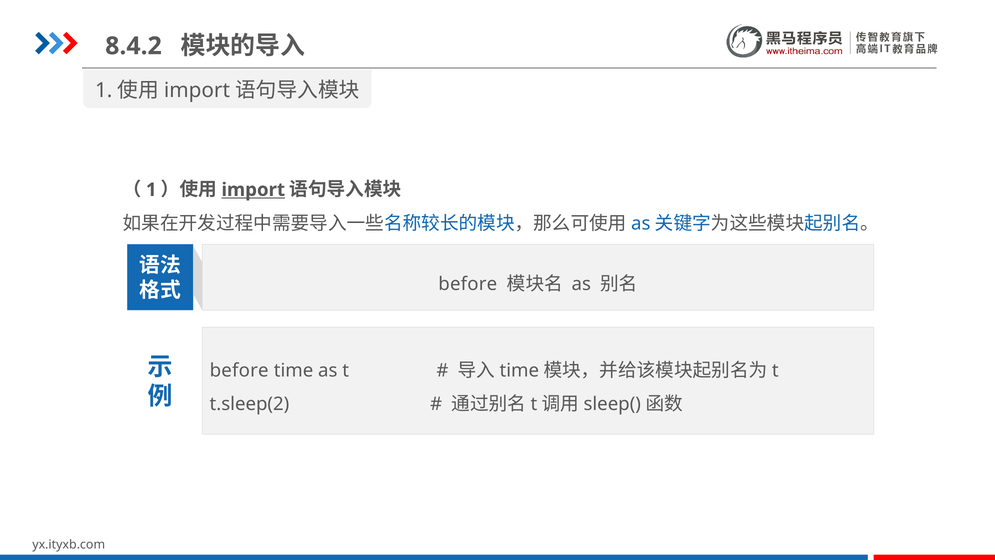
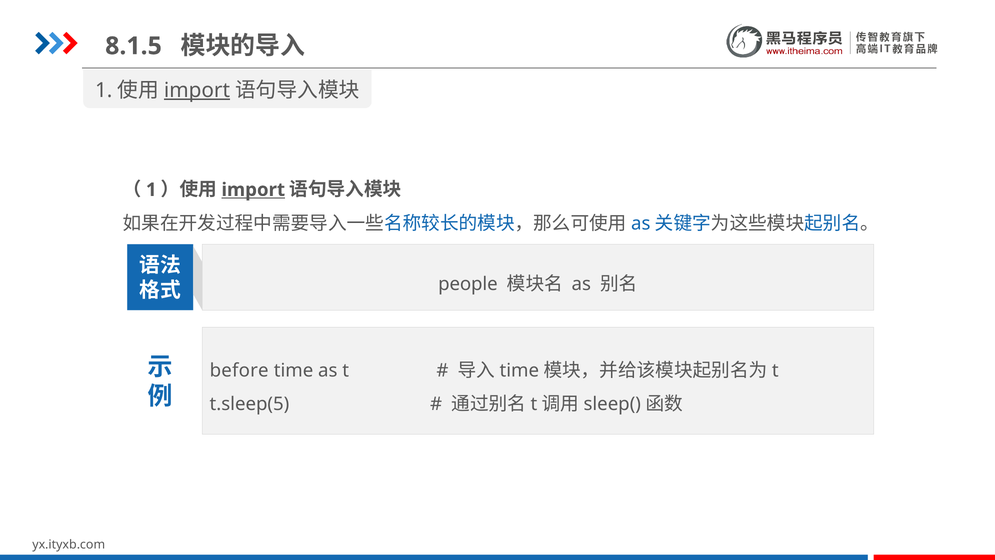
8.4.2: 8.4.2 -> 8.1.5 (133, 46)
import underline: none -> present (197, 90)
before: before -> people (468, 284)
t.sleep(2: t.sleep(2 -> t.sleep(5 (249, 404)
